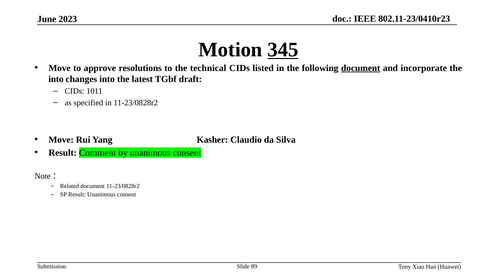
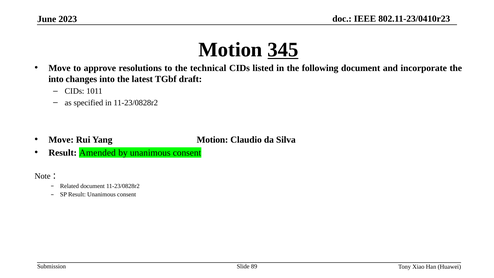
document underline: present -> none (361, 68)
Yang Kasher: Kasher -> Motion (212, 140)
Comment: Comment -> Amended (98, 153)
